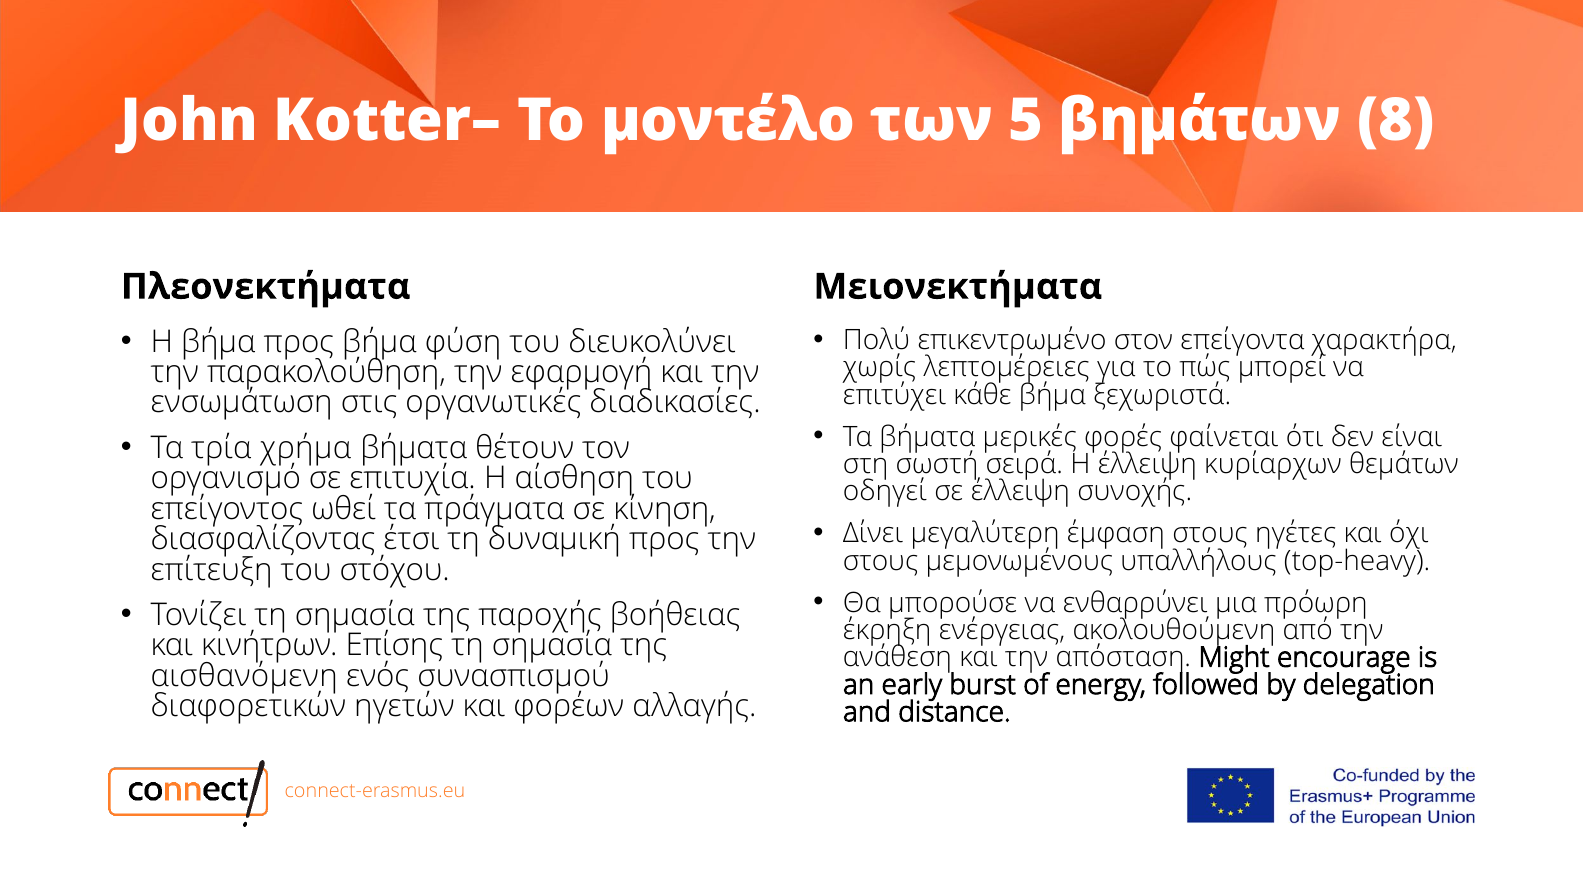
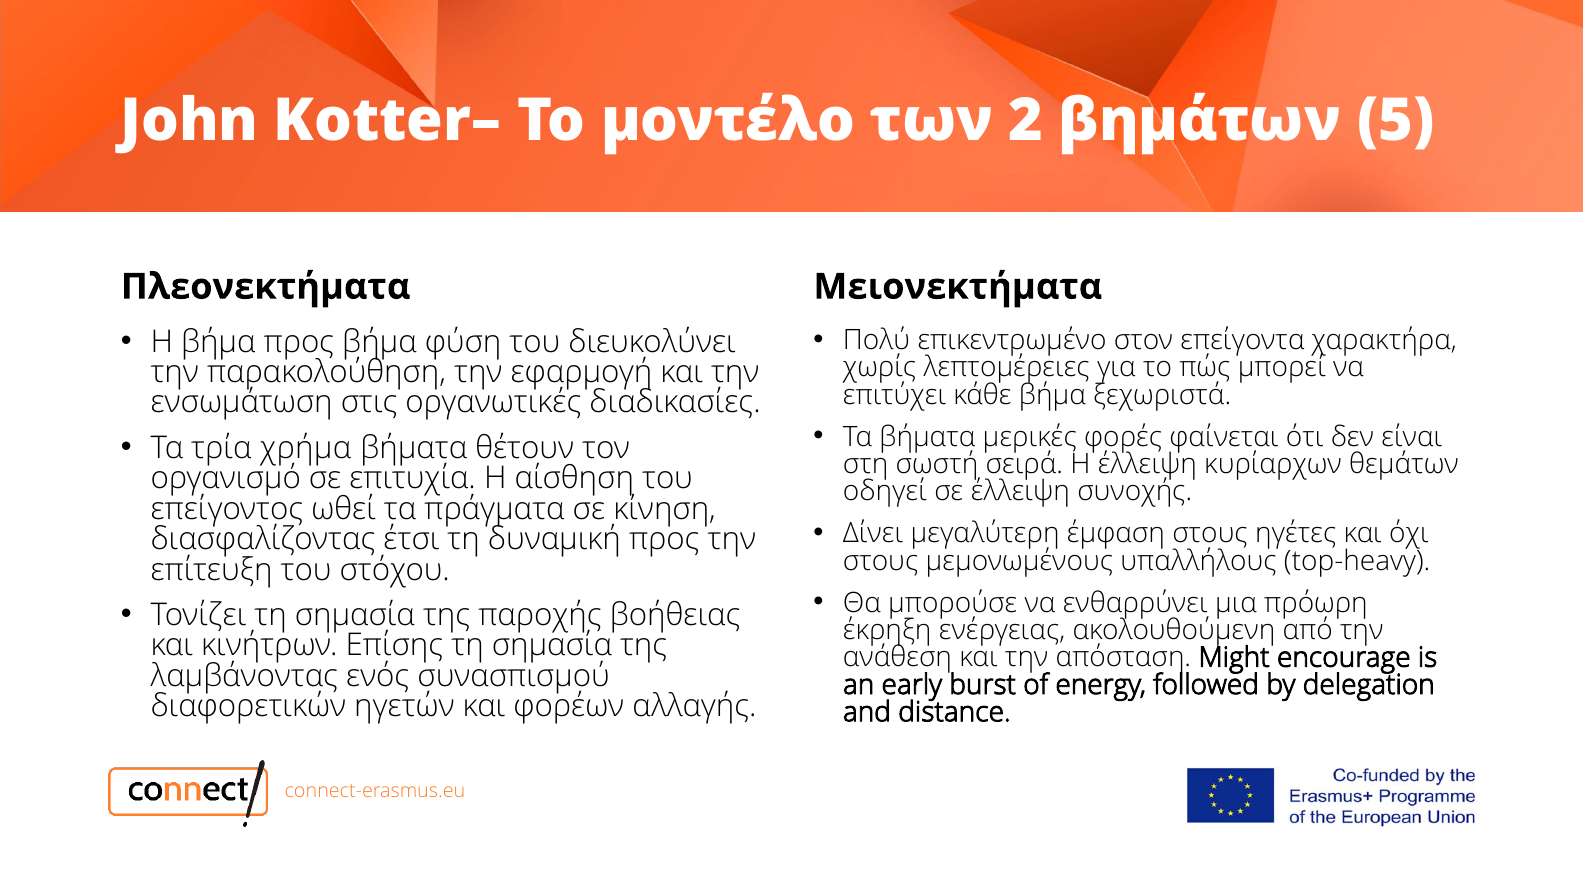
5: 5 -> 2 (1026, 120)
8: 8 -> 5 (1396, 120)
αισθανόμενη: αισθανόμενη -> λαμβάνοντας (244, 675)
